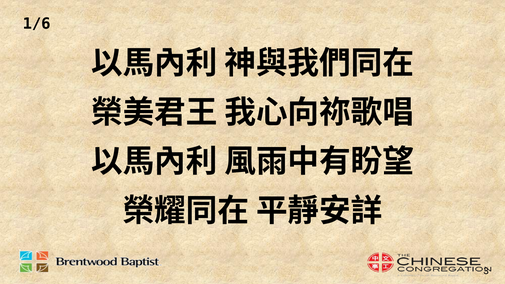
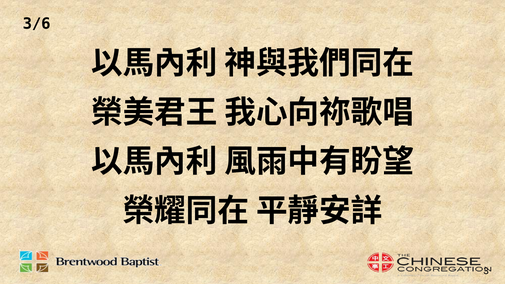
1/6: 1/6 -> 3/6 (37, 24)
